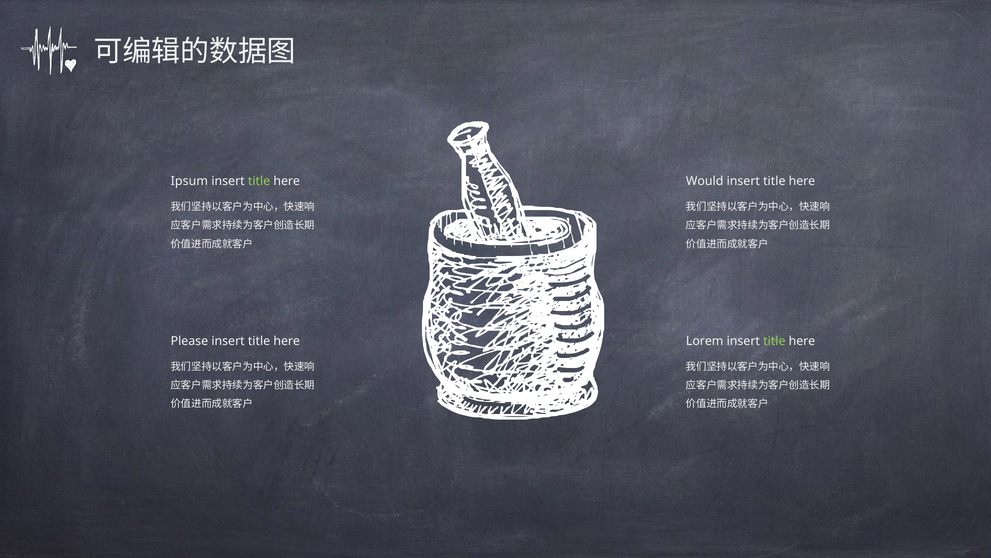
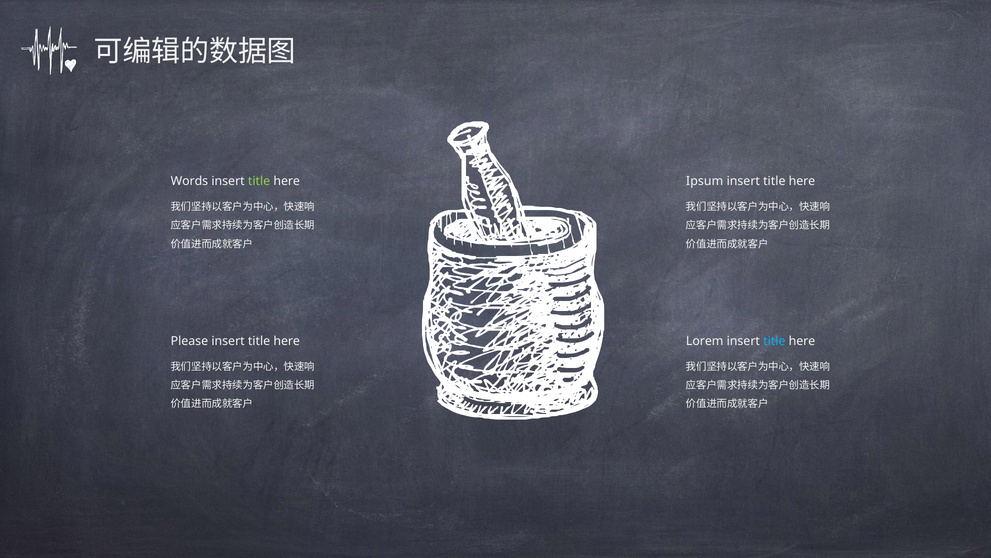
Ipsum: Ipsum -> Words (189, 181)
Would: Would -> Ipsum (705, 181)
title colour: light green -> light blue (774, 341)
